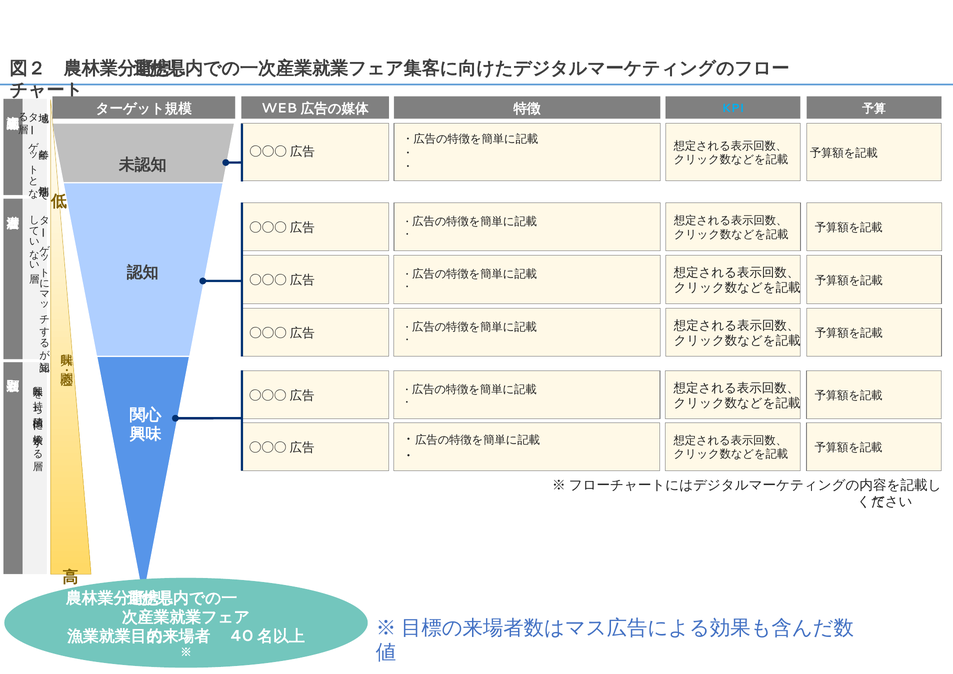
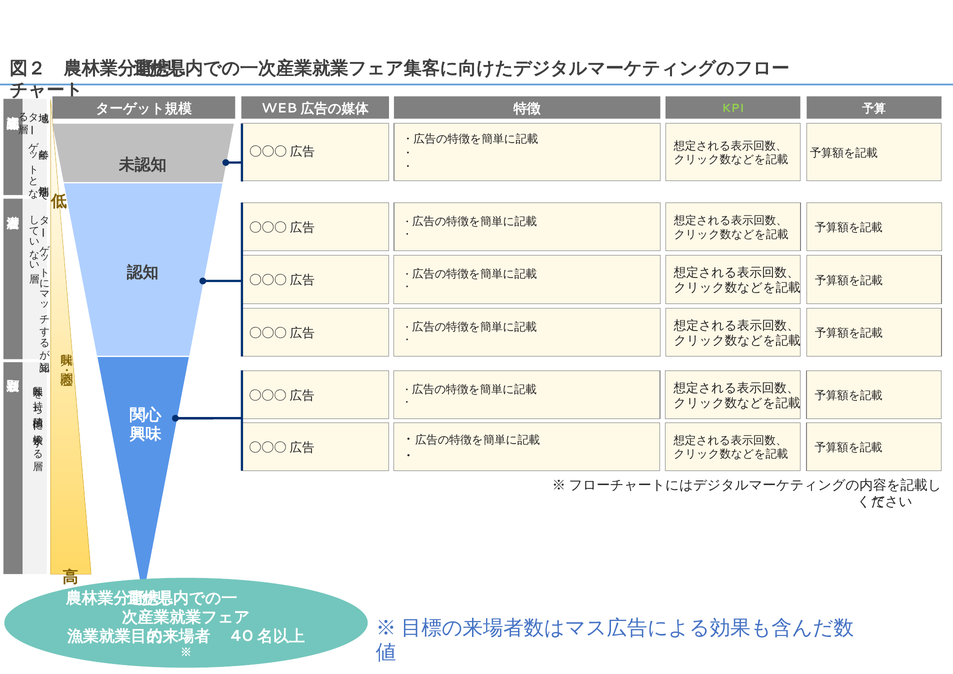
KPI colour: light blue -> light green (733, 108)
